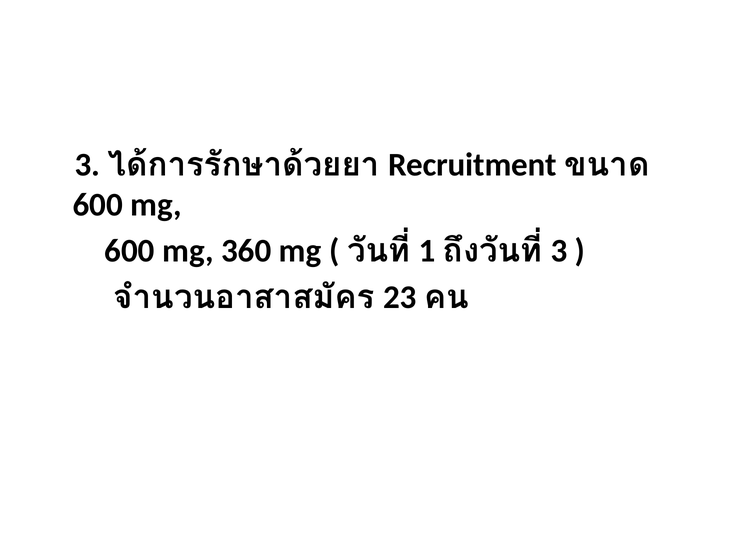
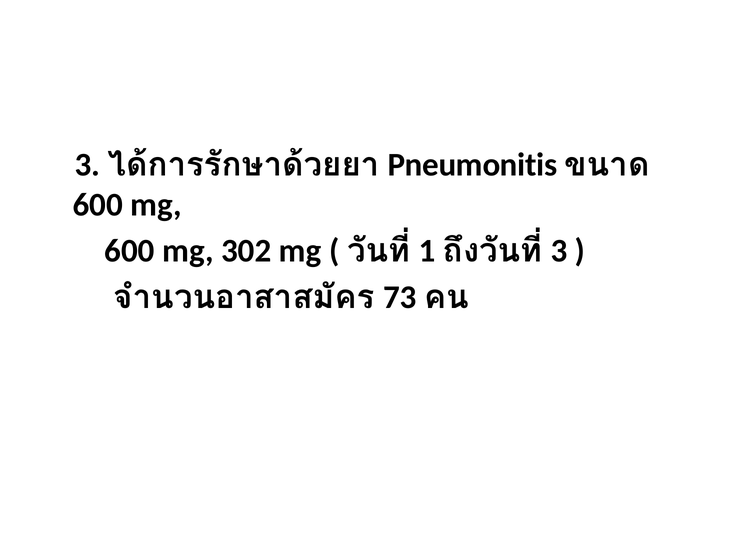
Recruitment: Recruitment -> Pneumonitis (472, 165)
360: 360 -> 302 (246, 251)
23: 23 -> 73 (400, 297)
